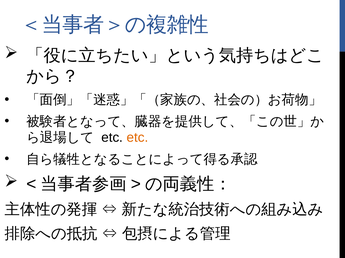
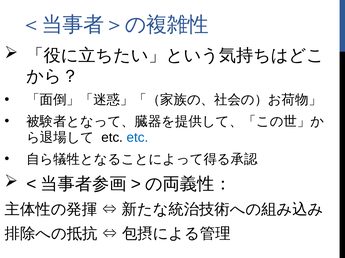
etc colour: orange -> blue (137, 138)
